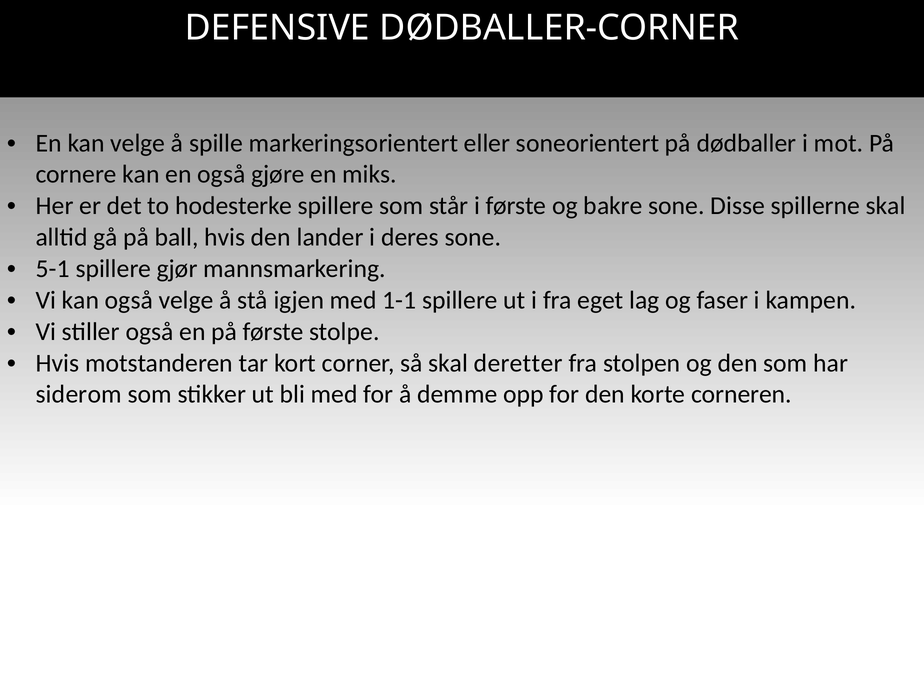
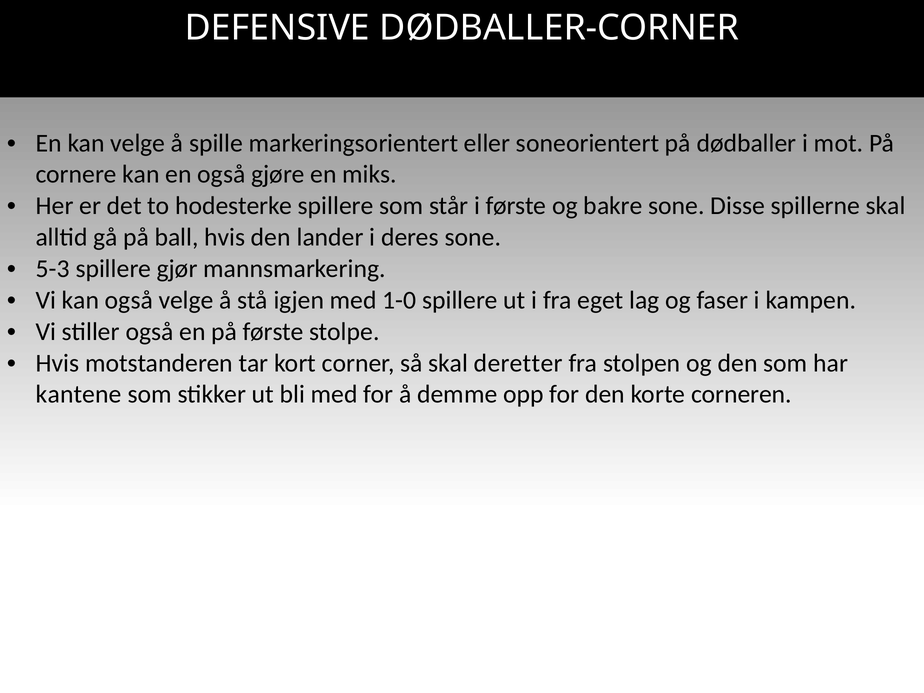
5-1: 5-1 -> 5-3 (53, 269)
1-1: 1-1 -> 1-0 (399, 300)
siderom: siderom -> kantene (79, 394)
